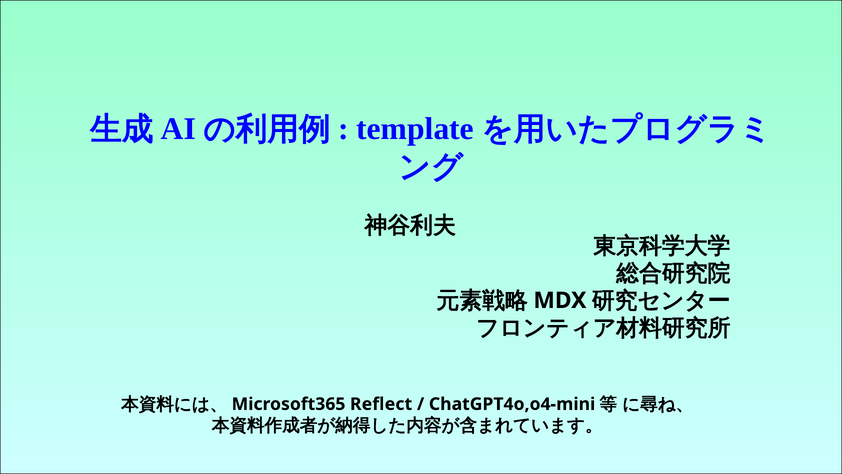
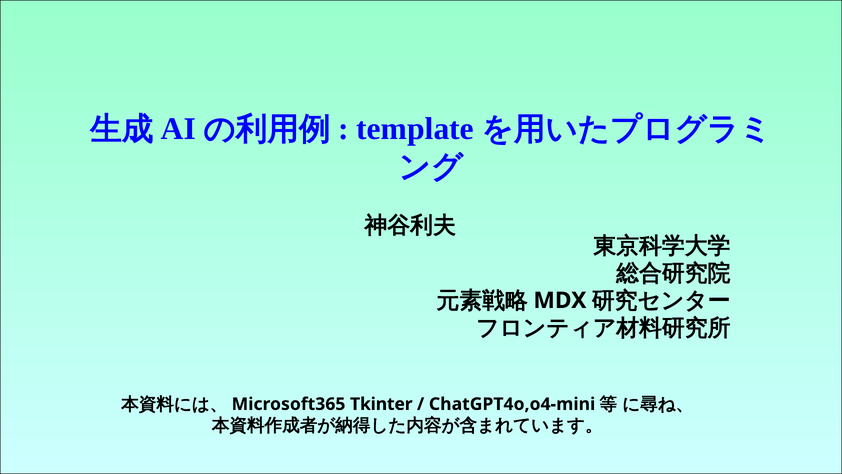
Reflect: Reflect -> Tkinter (381, 404)
